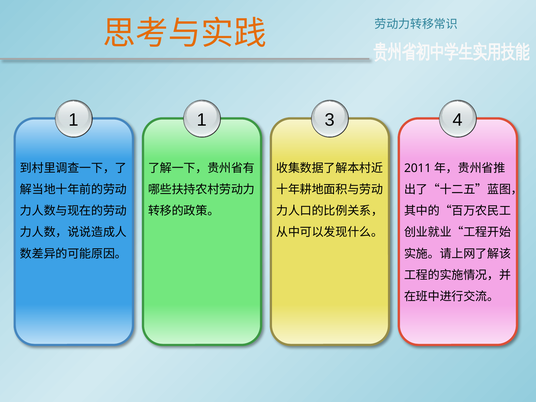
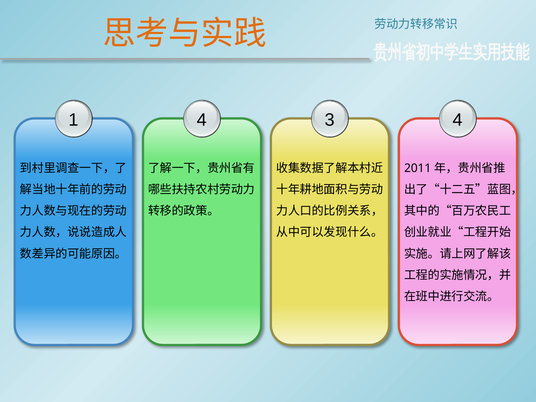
1 1: 1 -> 4 (202, 120)
